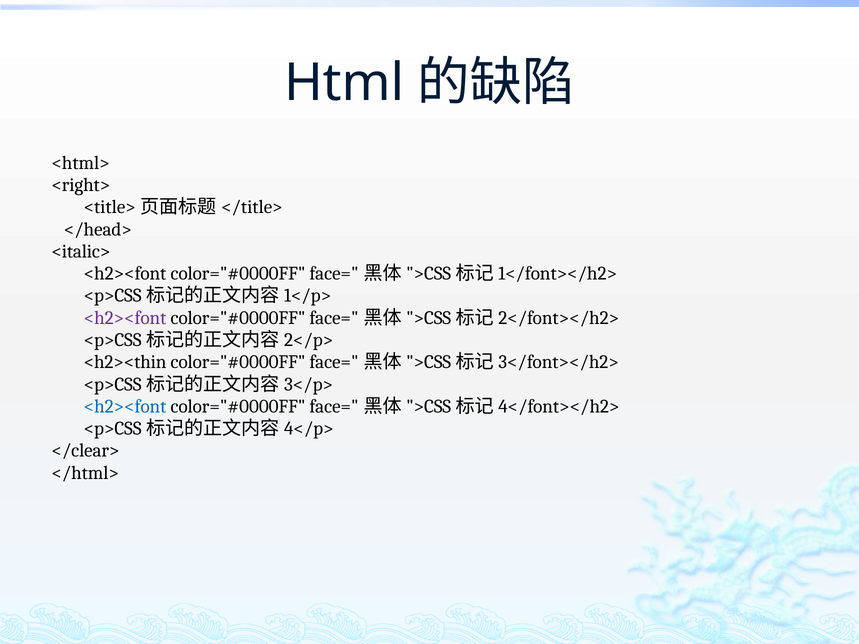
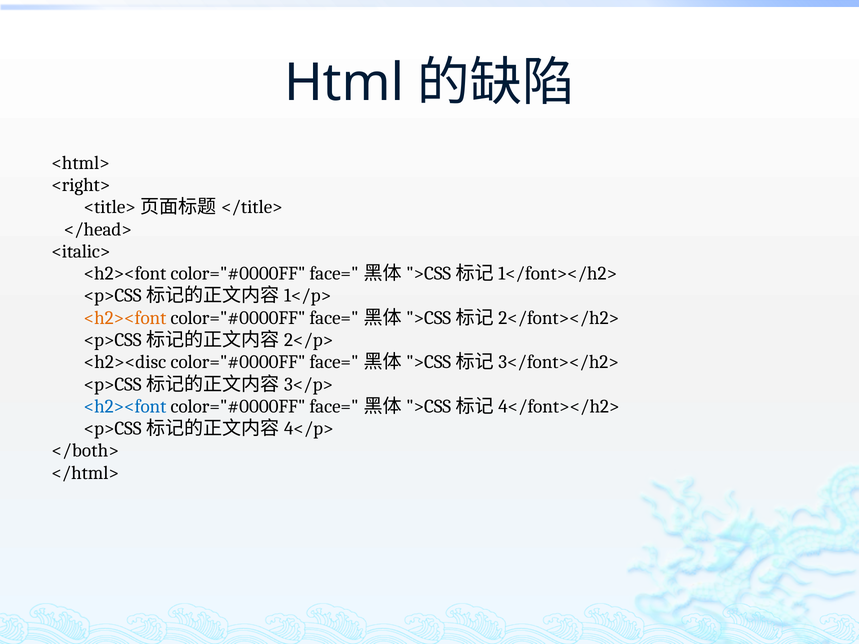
<h2><font colour: purple -> orange (125, 318)
<h2><thin: <h2><thin -> <h2><disc (125, 362)
</clear>: </clear> -> </both> (85, 451)
